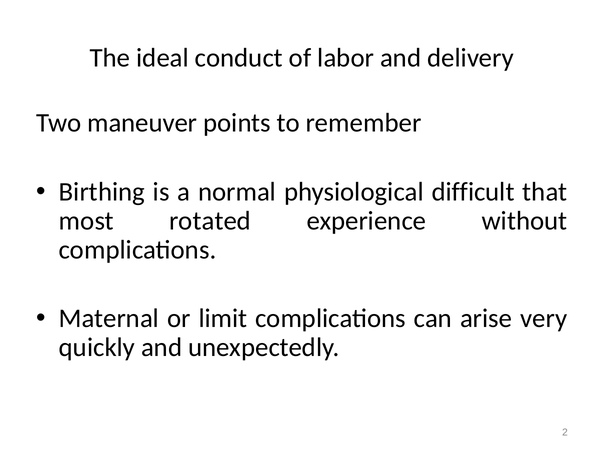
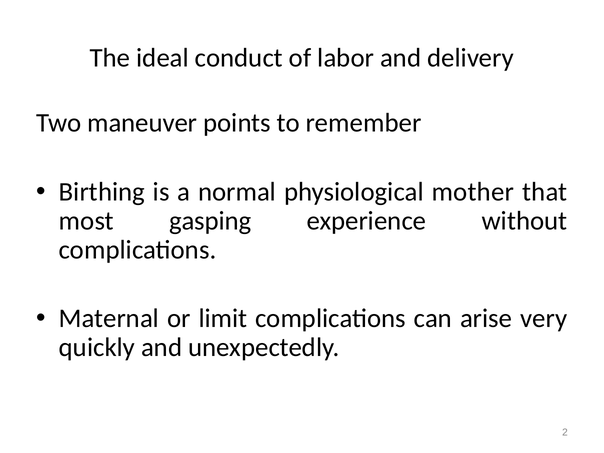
difficult: difficult -> mother (473, 192)
rotated: rotated -> gasping (210, 221)
